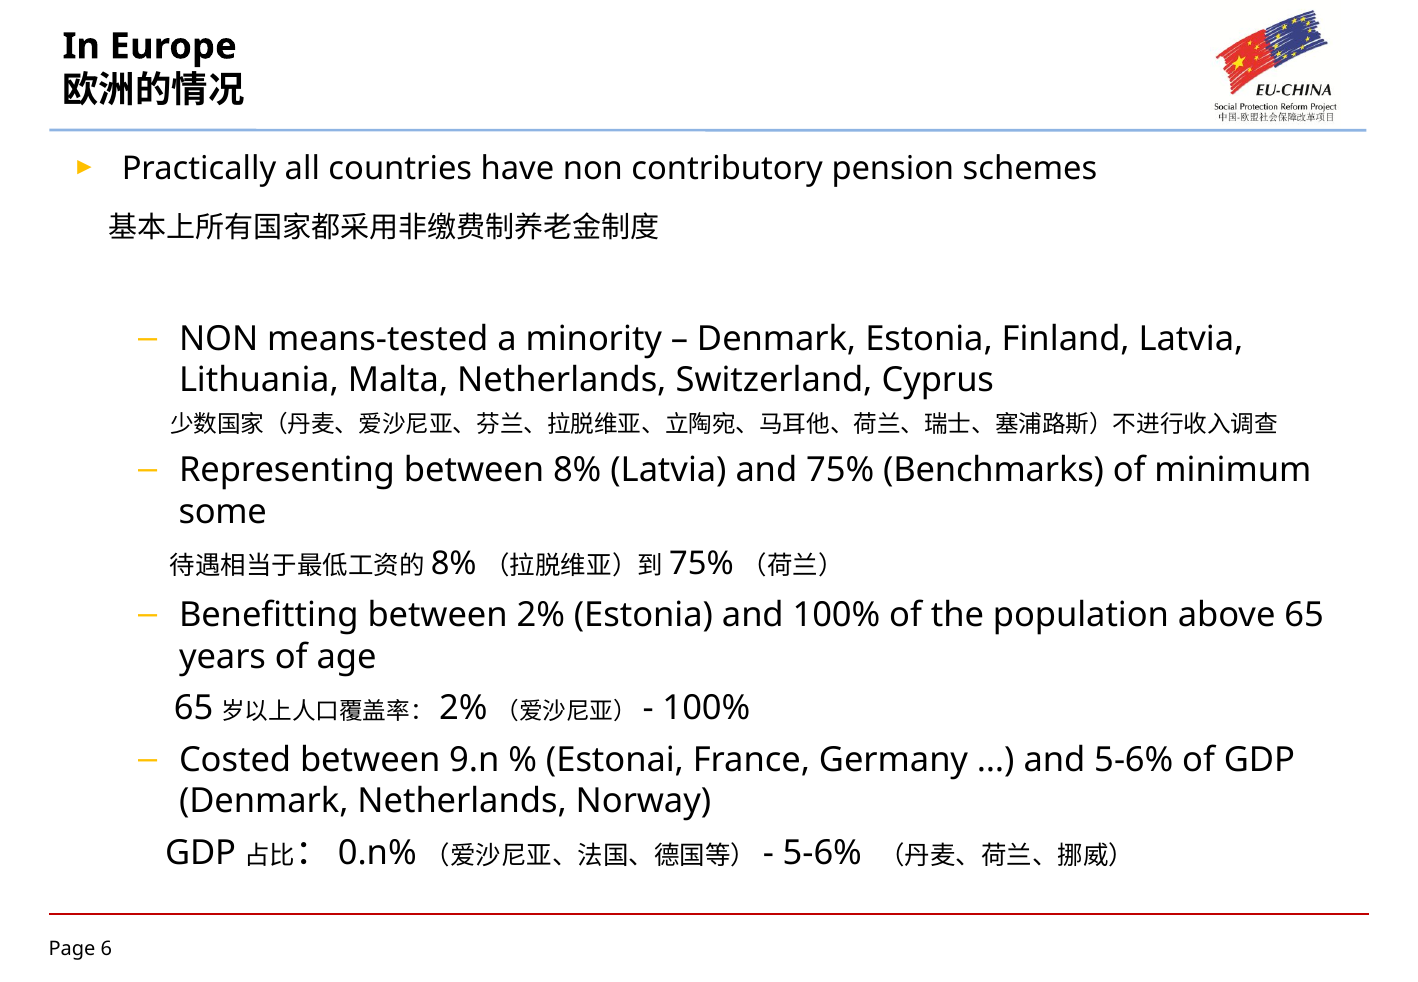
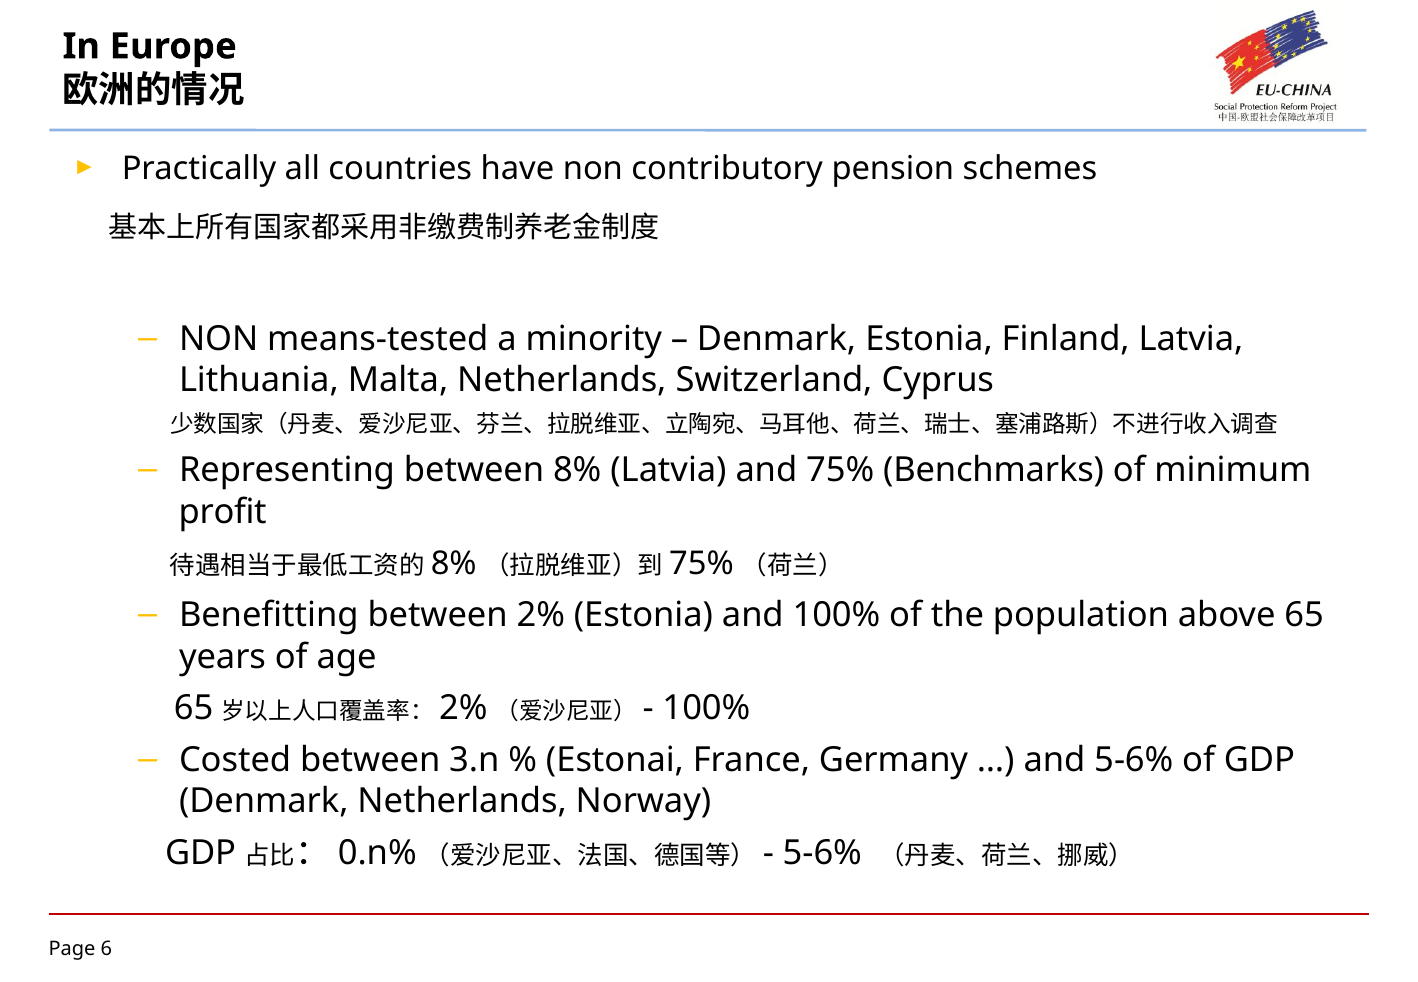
some: some -> profit (223, 512)
9.n: 9.n -> 3.n (474, 760)
